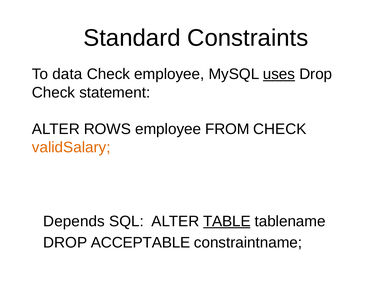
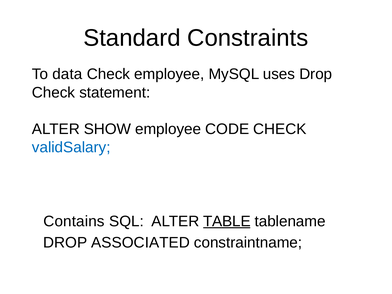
uses underline: present -> none (279, 74)
ROWS: ROWS -> SHOW (107, 129)
FROM: FROM -> CODE (227, 129)
validSalary colour: orange -> blue (71, 147)
Depends: Depends -> Contains (74, 221)
ACCEPTABLE: ACCEPTABLE -> ASSOCIATED (141, 243)
